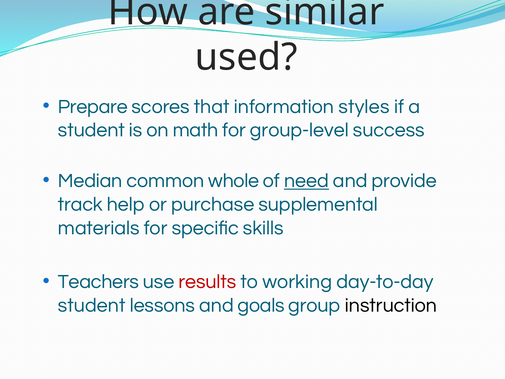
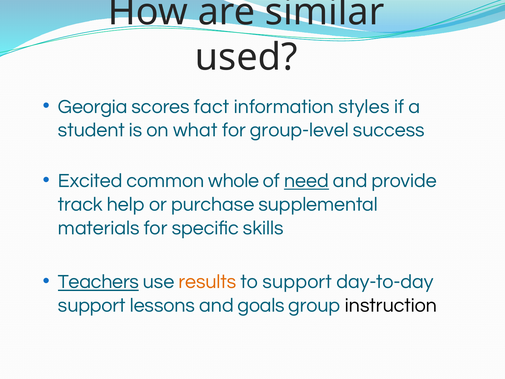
Prepare: Prepare -> Georgia (93, 107)
that: that -> fact (212, 107)
math: math -> what (195, 130)
Median: Median -> Excited (90, 181)
Teachers underline: none -> present (98, 282)
results colour: red -> orange (207, 282)
to working: working -> support (297, 282)
student: student -> support (92, 305)
